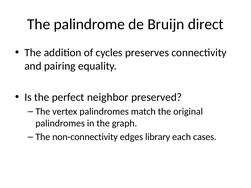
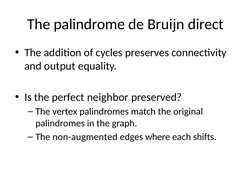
pairing: pairing -> output (60, 66)
non-connectivity: non-connectivity -> non-augmented (85, 137)
library: library -> where (158, 137)
cases: cases -> shifts (205, 137)
